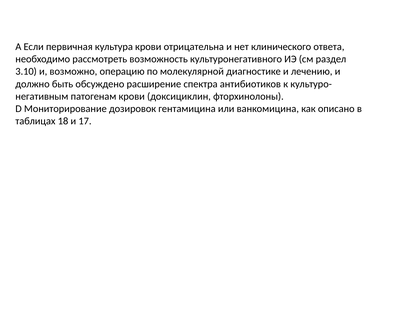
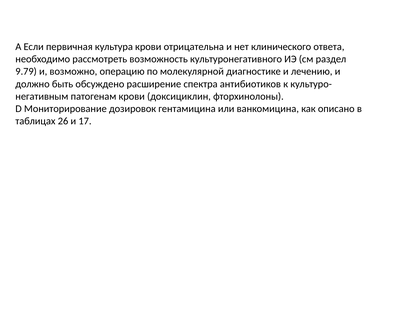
3.10: 3.10 -> 9.79 (26, 72)
18: 18 -> 26 (63, 121)
